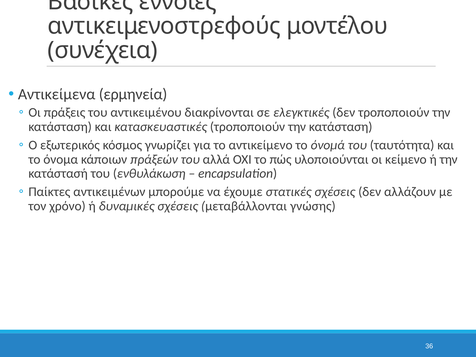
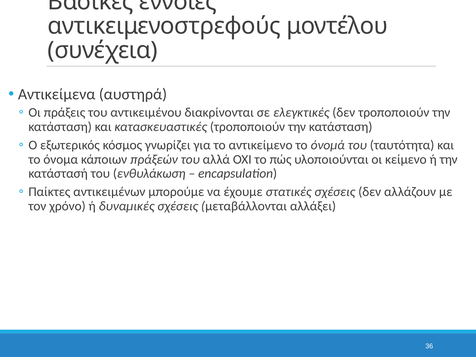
ερμηνεία: ερμηνεία -> αυστηρά (133, 94)
γνώσης: γνώσης -> αλλάξει (313, 206)
